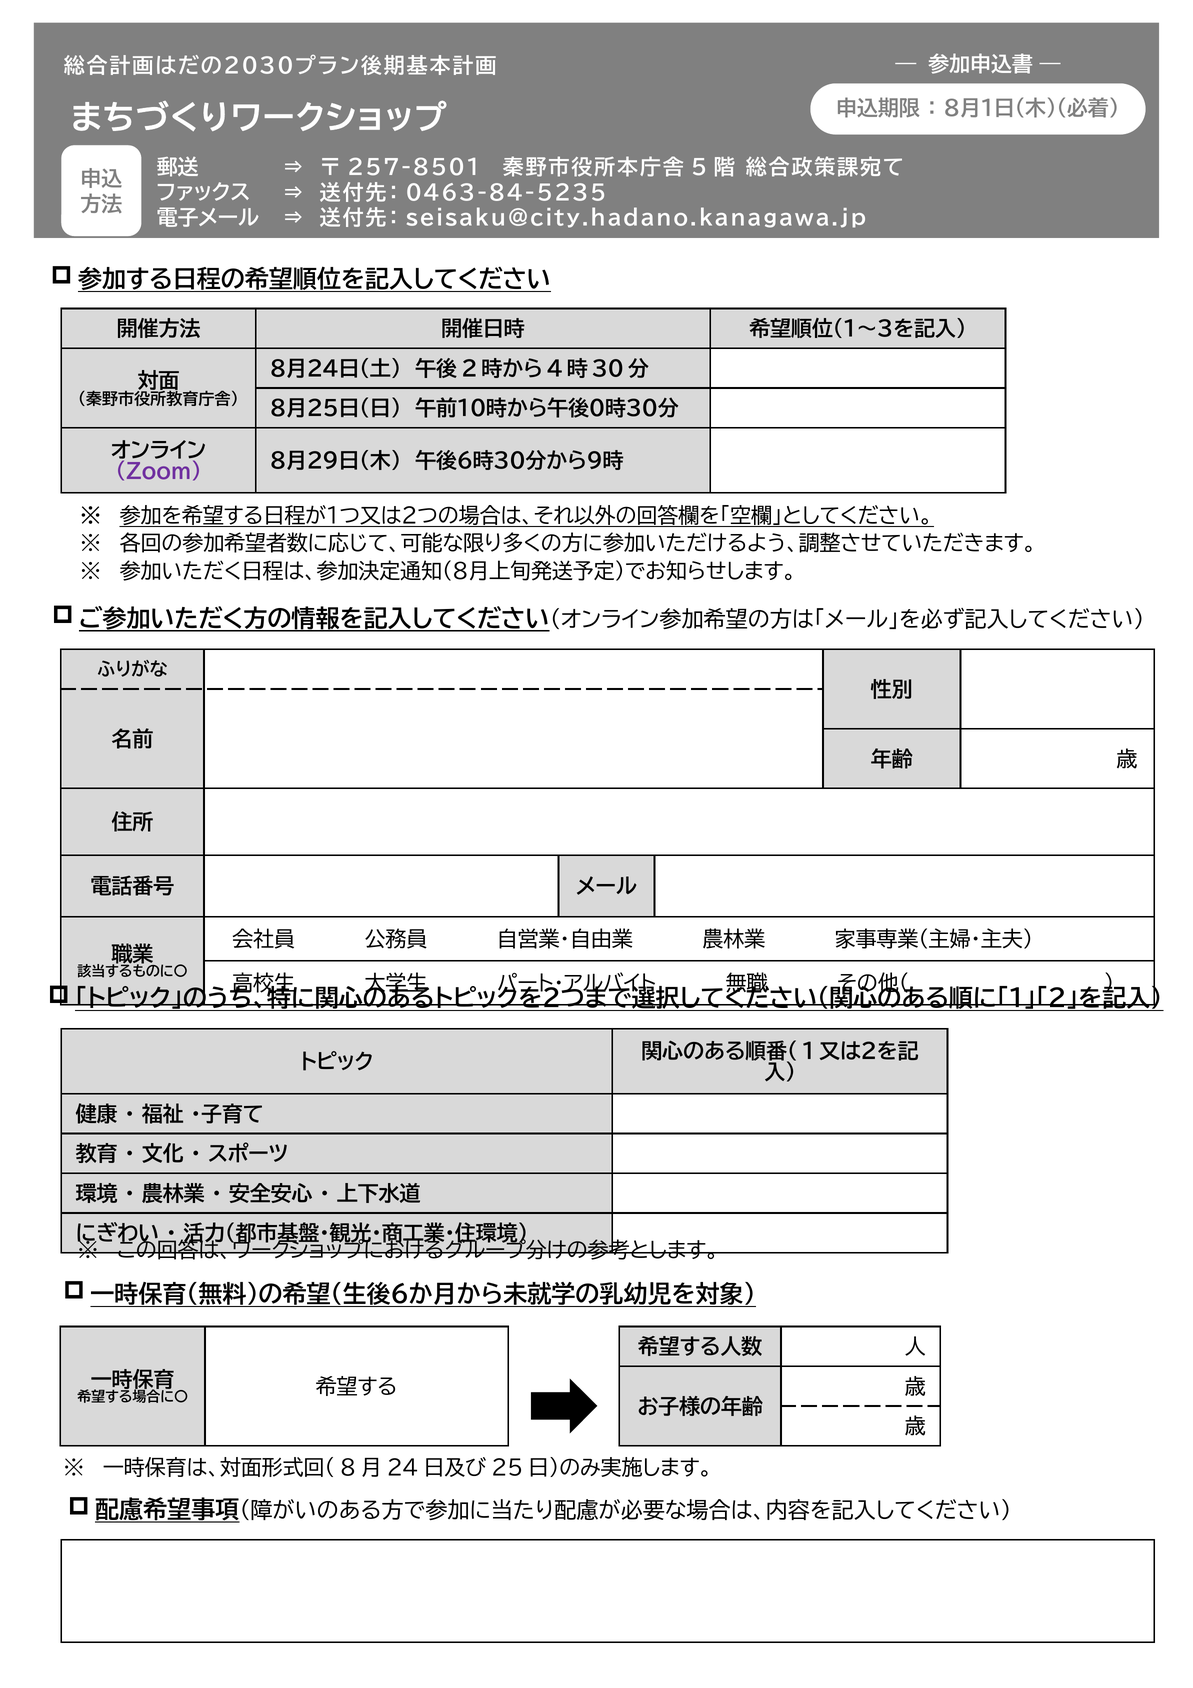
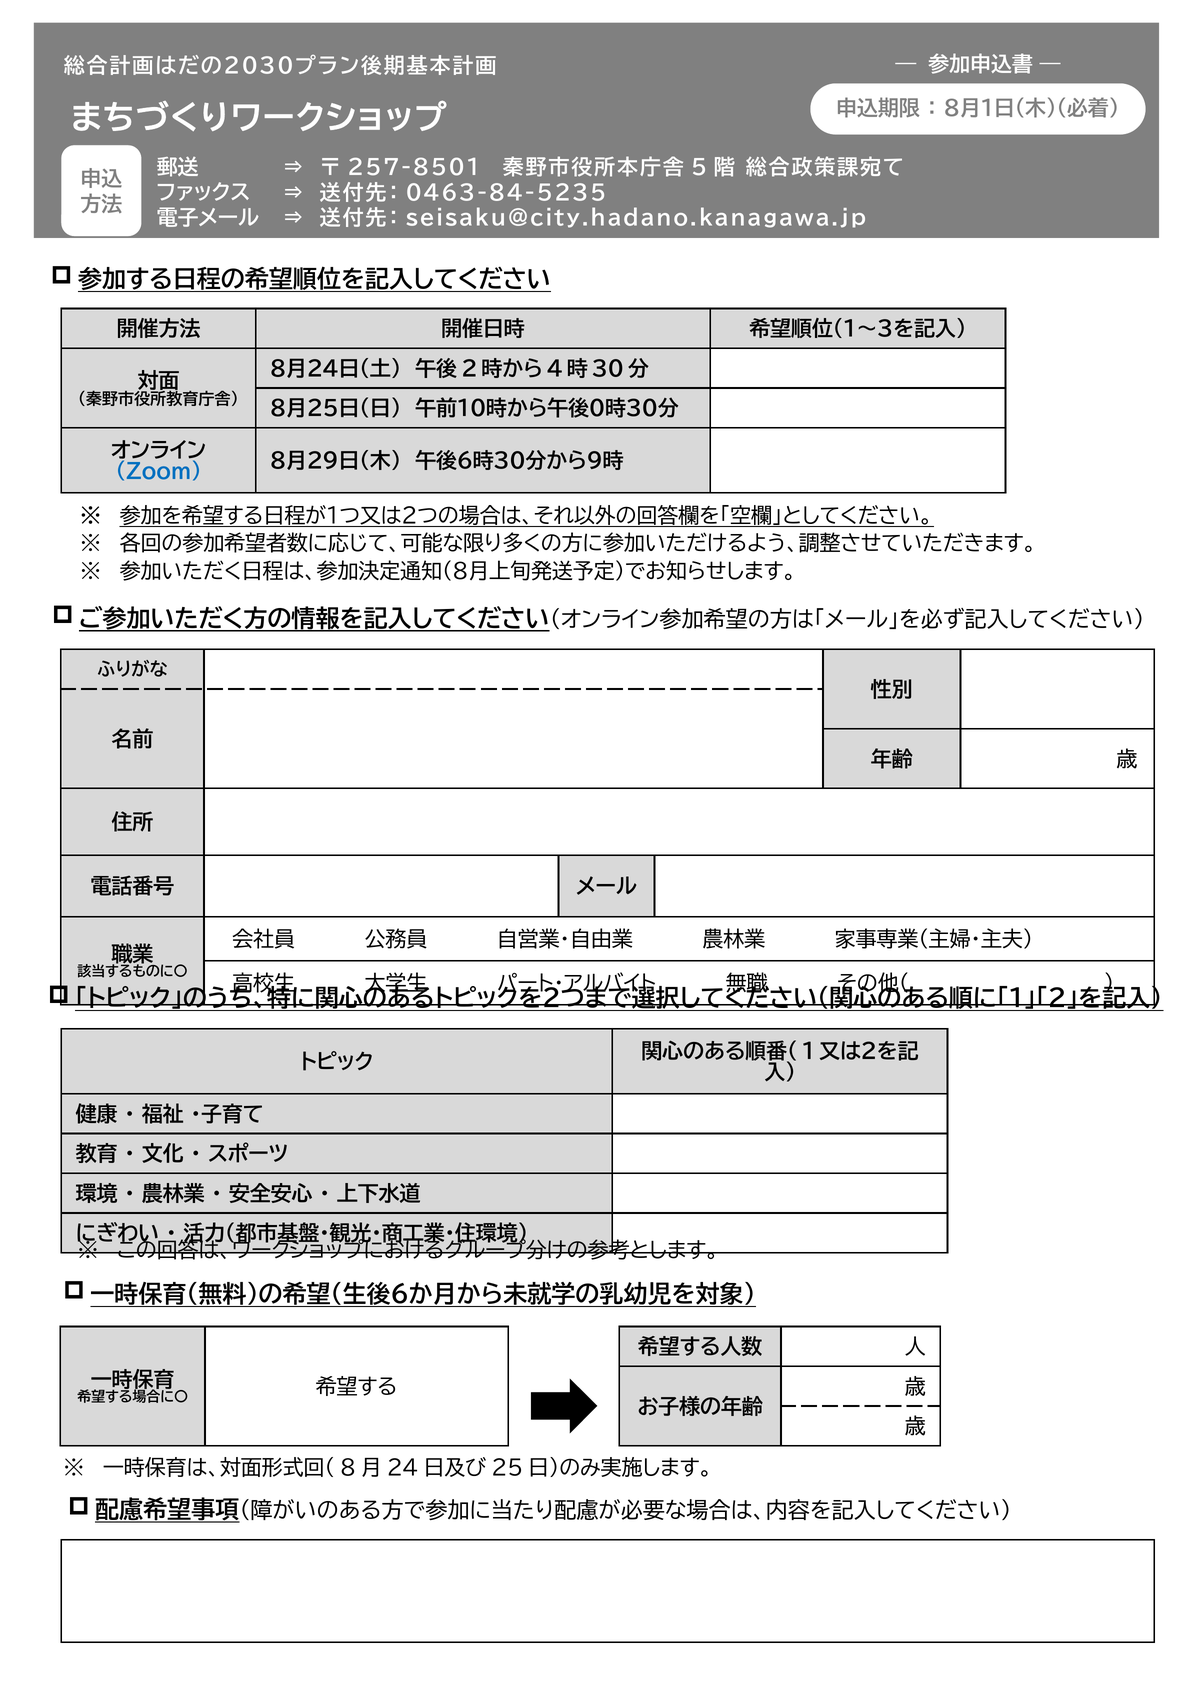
（Ｚｏｏｍ） colour: purple -> blue (159, 472)
